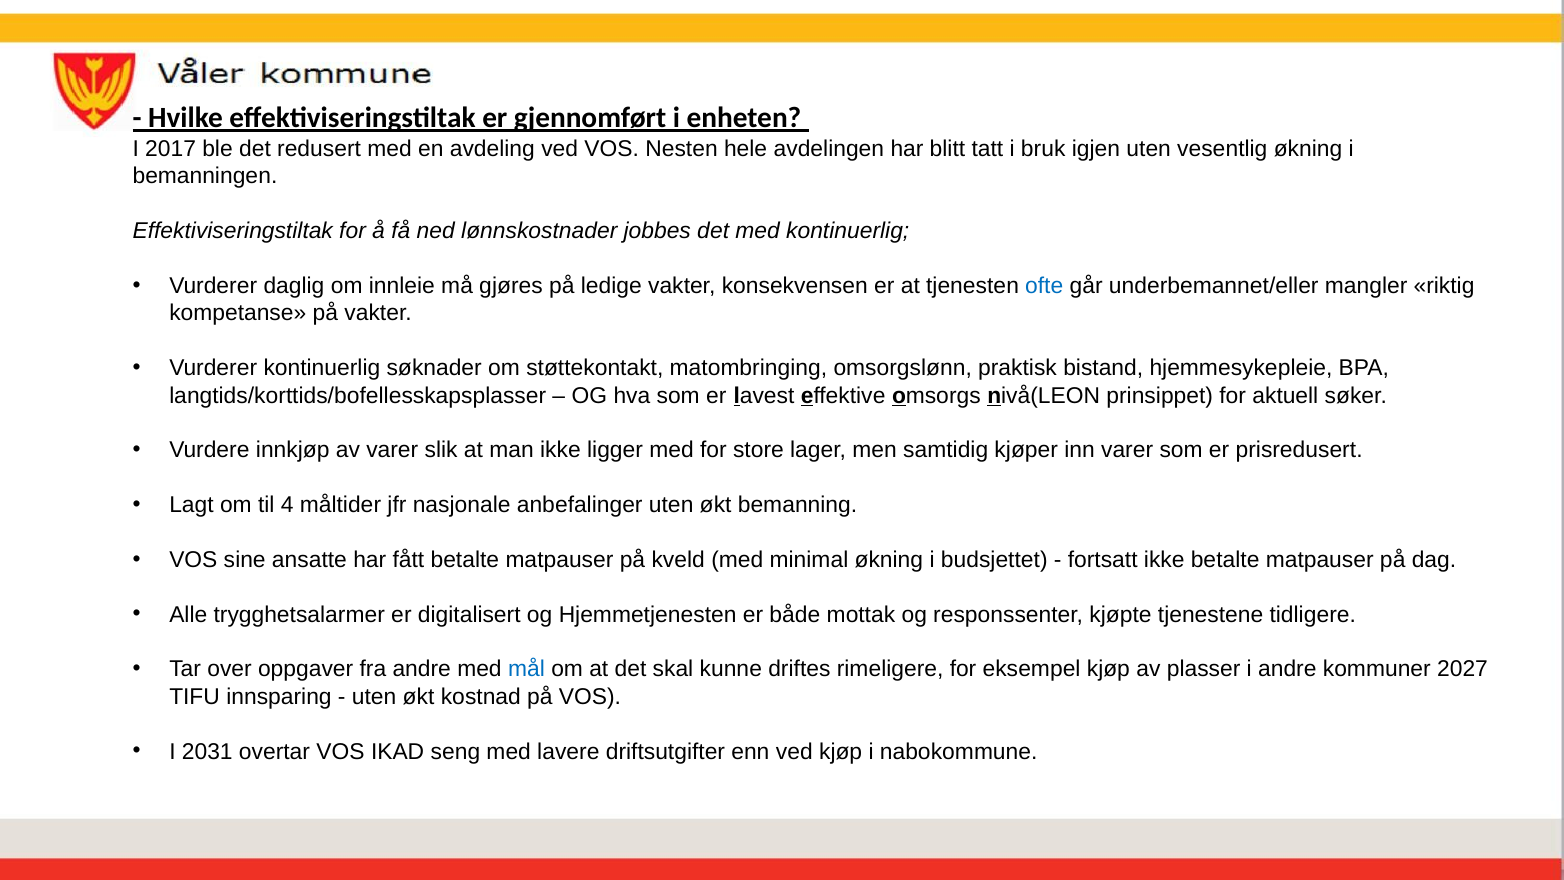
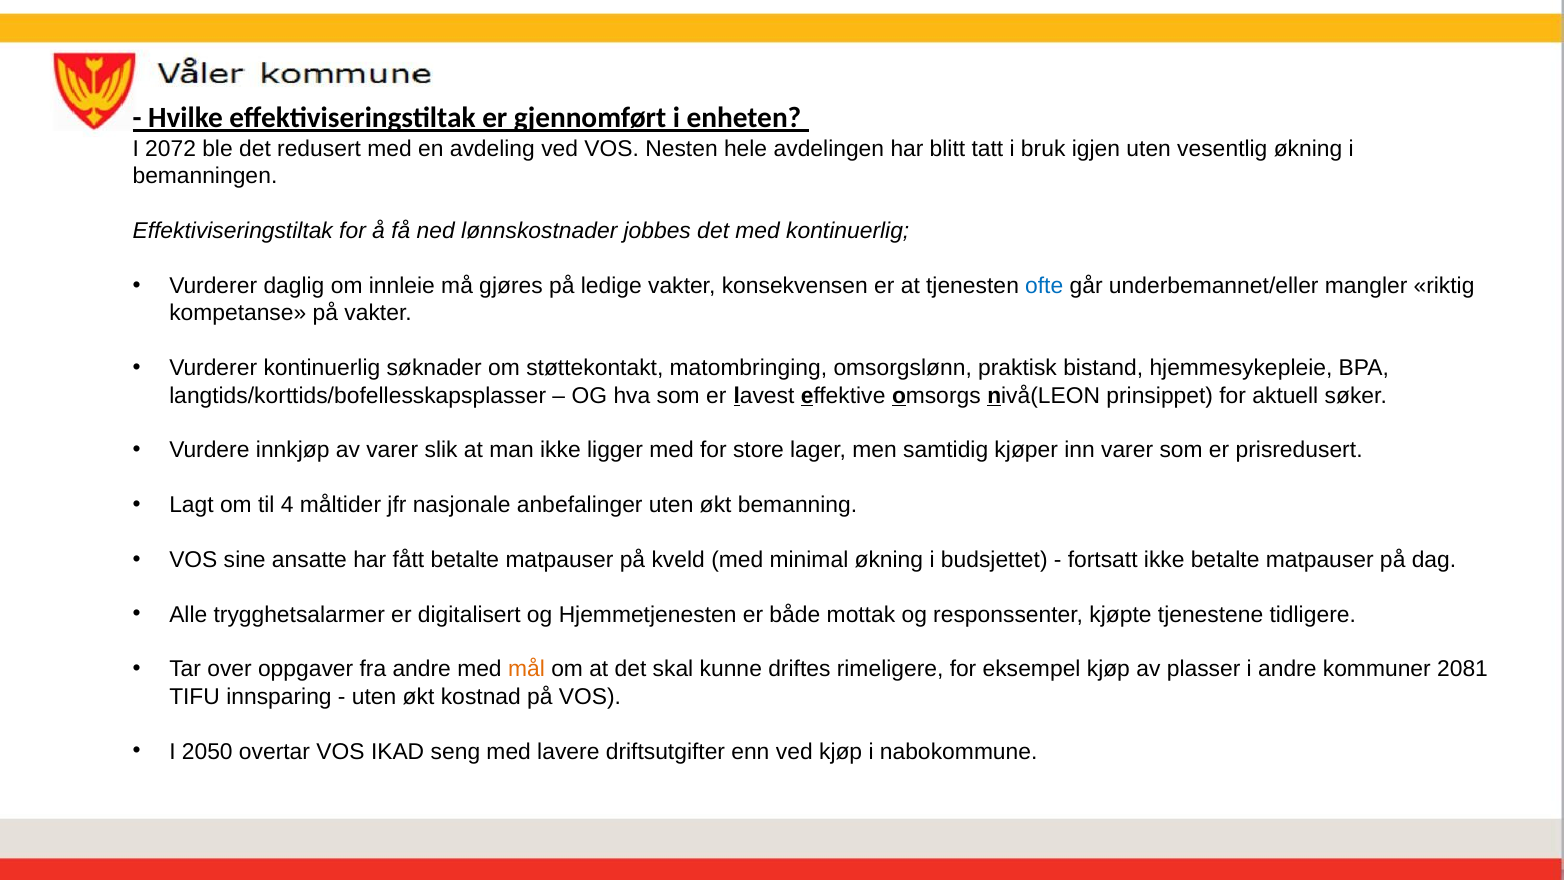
2017: 2017 -> 2072 (171, 149)
mål colour: blue -> orange (526, 669)
2027: 2027 -> 2081 (1463, 669)
2031: 2031 -> 2050 (207, 751)
